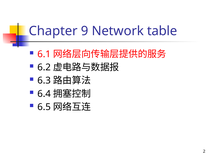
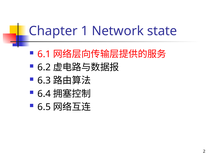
9: 9 -> 1 (85, 31)
table: table -> state (162, 31)
